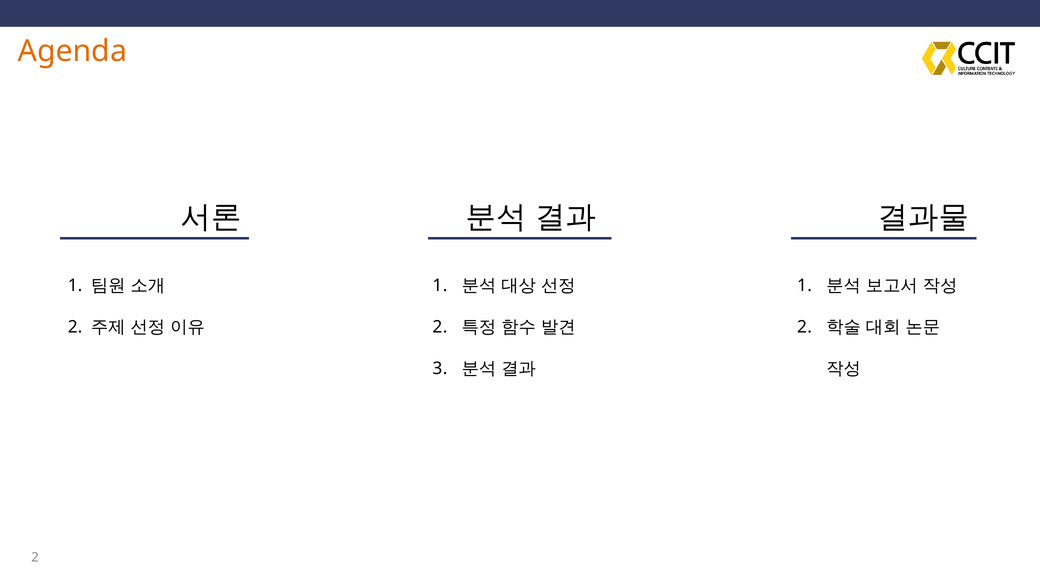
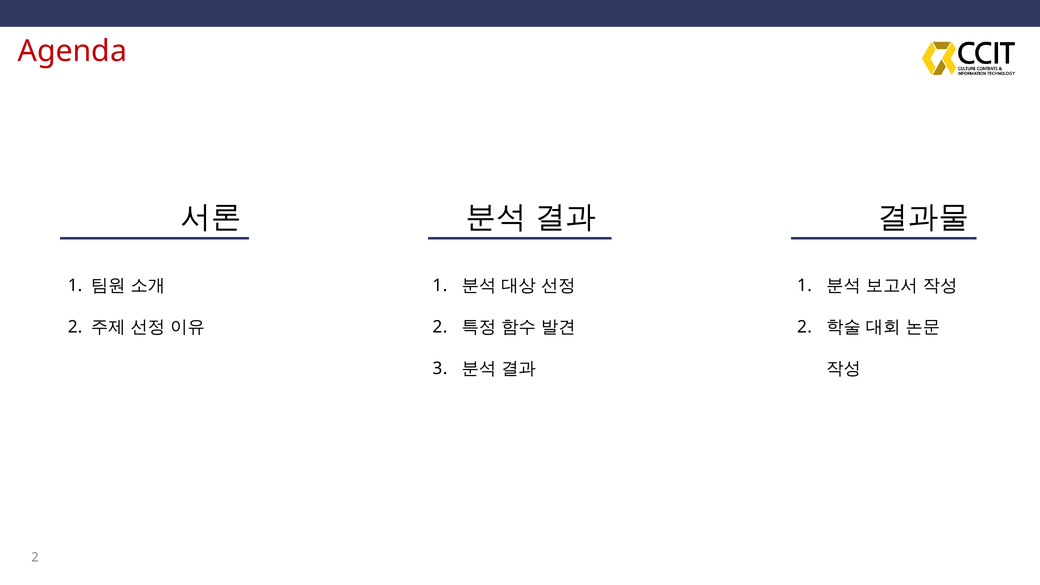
Agenda colour: orange -> red (72, 51)
